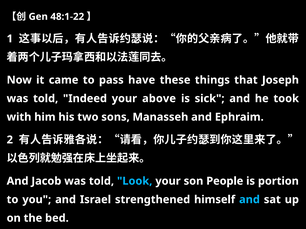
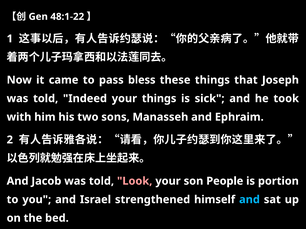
have: have -> bless (142, 80)
your above: above -> things (159, 99)
Look colour: light blue -> pink (135, 181)
